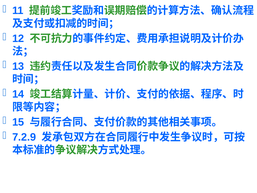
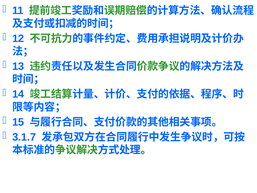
7.2.9: 7.2.9 -> 3.1.7 (24, 137)
